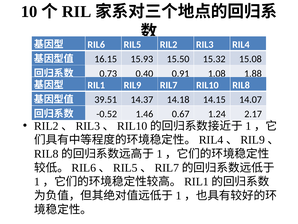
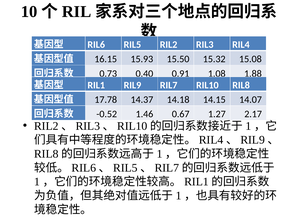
39.51: 39.51 -> 17.78 (106, 99)
1.24: 1.24 -> 1.27 (217, 114)
